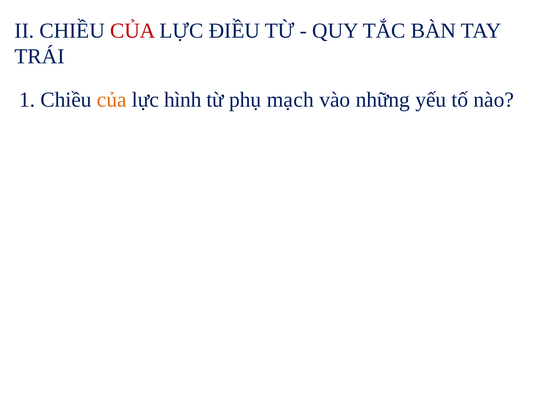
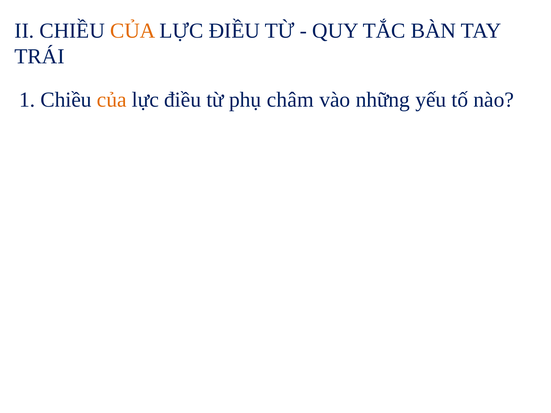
CỦA colour: red -> orange (133, 31)
hình: hình -> điều (183, 100)
mạch: mạch -> châm (290, 100)
